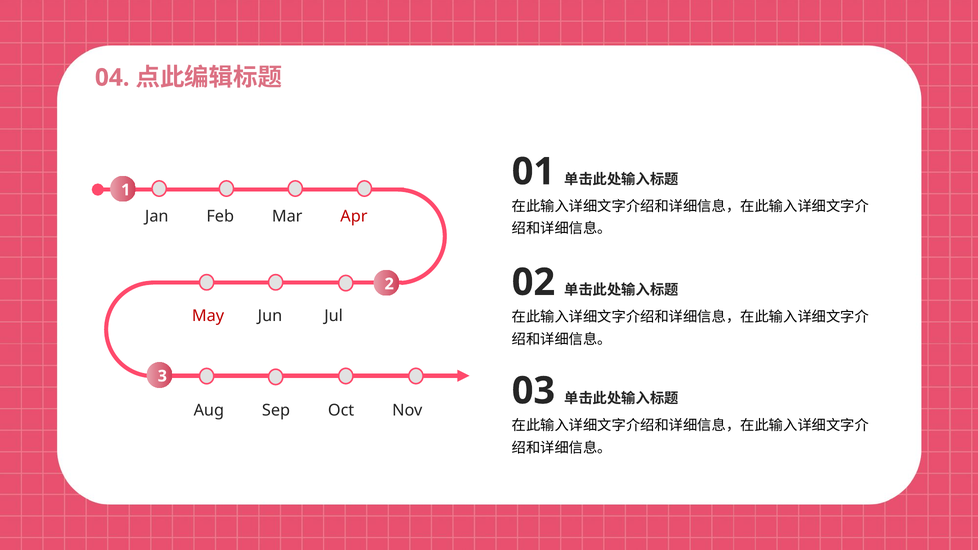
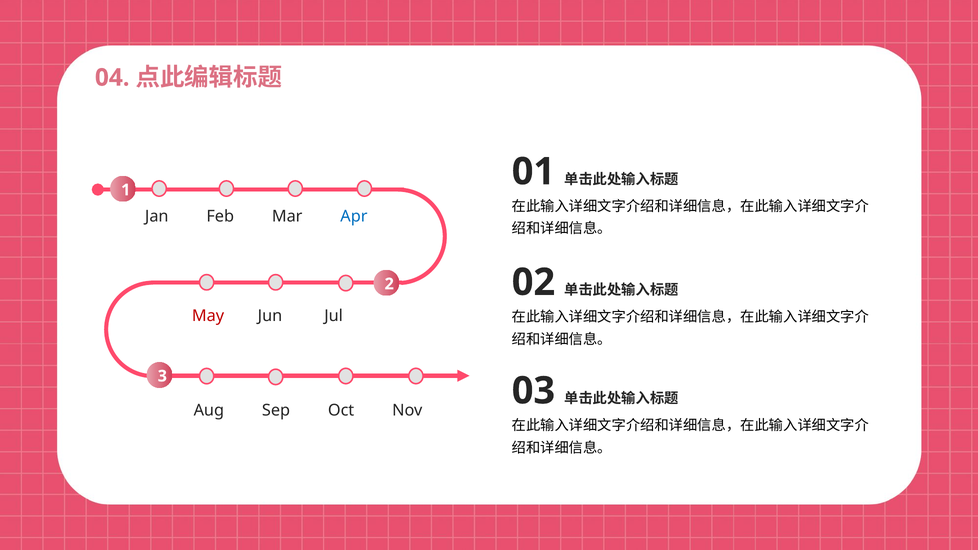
Apr colour: red -> blue (354, 216)
